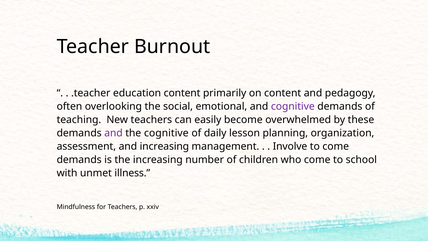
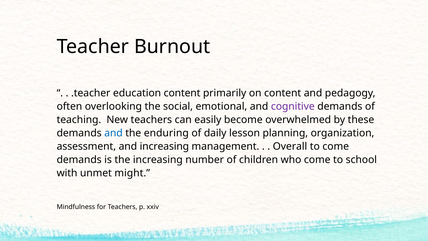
and colour: purple -> blue (114, 133)
the cognitive: cognitive -> enduring (166, 133)
Involve: Involve -> Overall (290, 146)
illness: illness -> might (132, 173)
